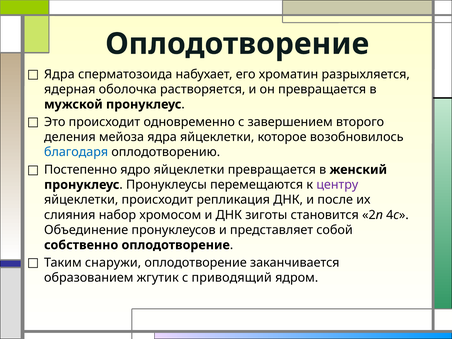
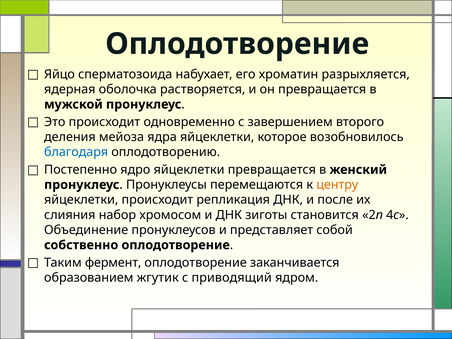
Ядра: Ядра -> Яйцо (59, 74)
центру colour: purple -> orange (337, 185)
снаружи: снаружи -> фермент (113, 263)
